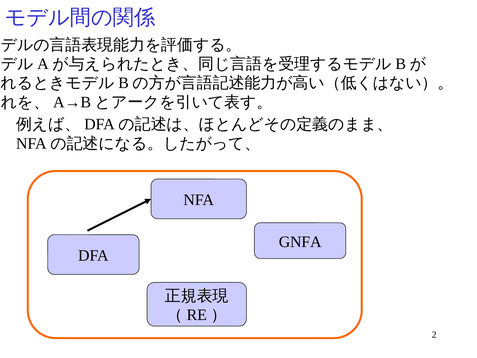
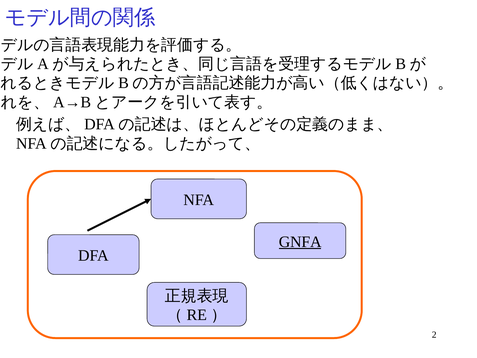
GNFA underline: none -> present (300, 242)
